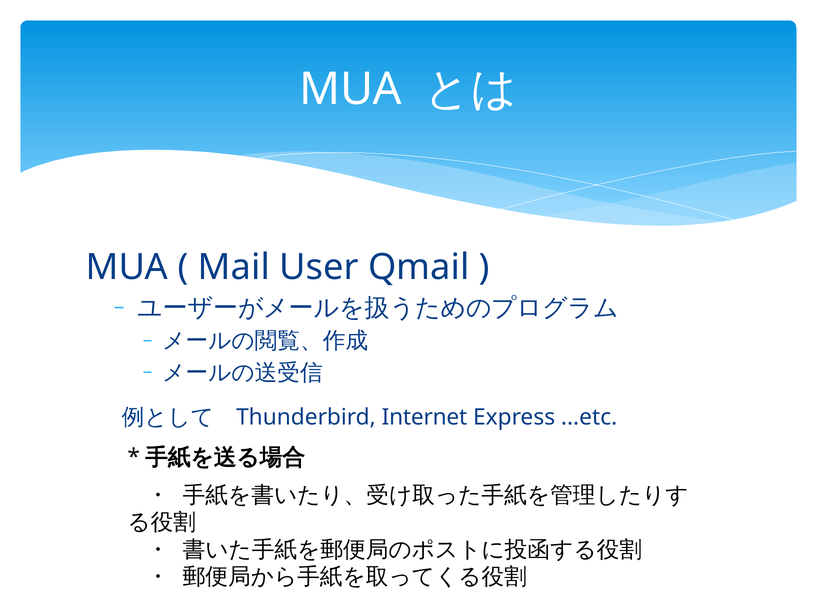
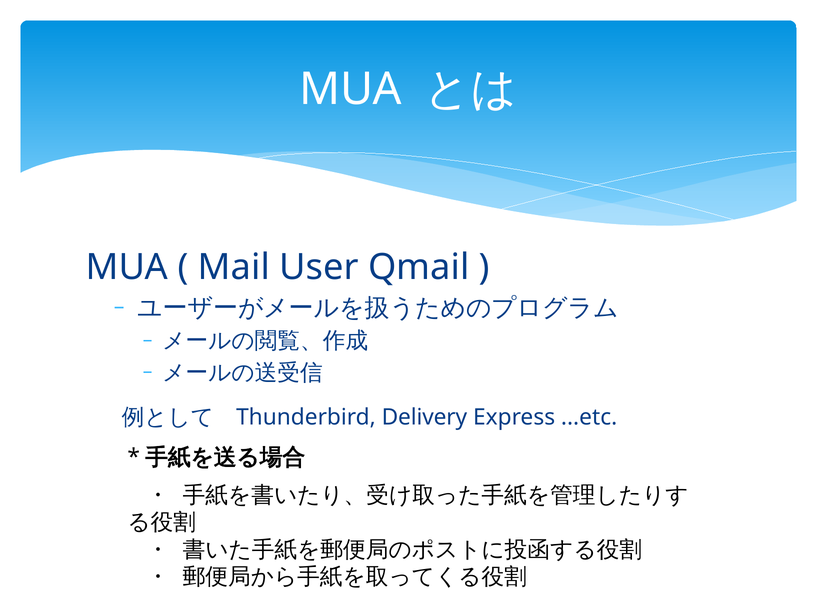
Internet: Internet -> Delivery (424, 417)
